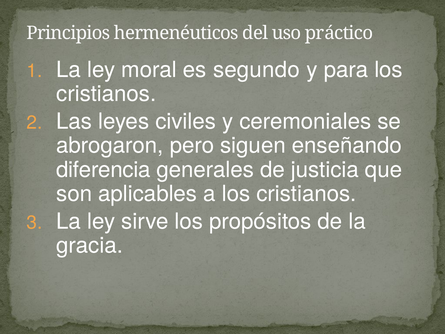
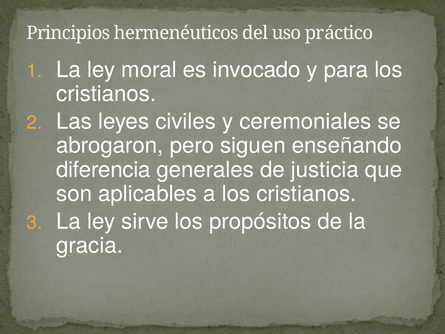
segundo: segundo -> invocado (257, 70)
